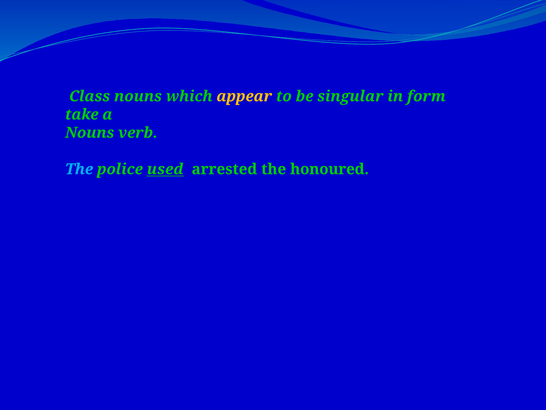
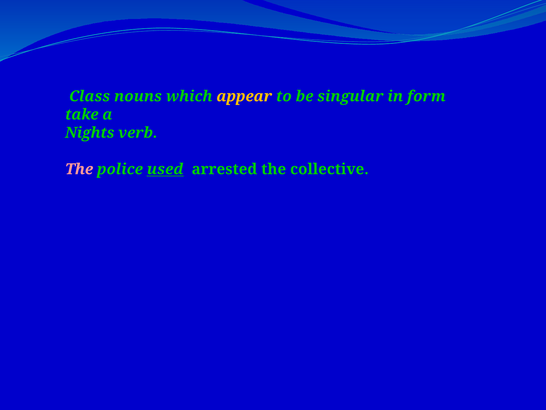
Nouns: Nouns -> Nights (90, 133)
The colour: light blue -> pink (79, 169)
honoured: honoured -> collective (329, 169)
